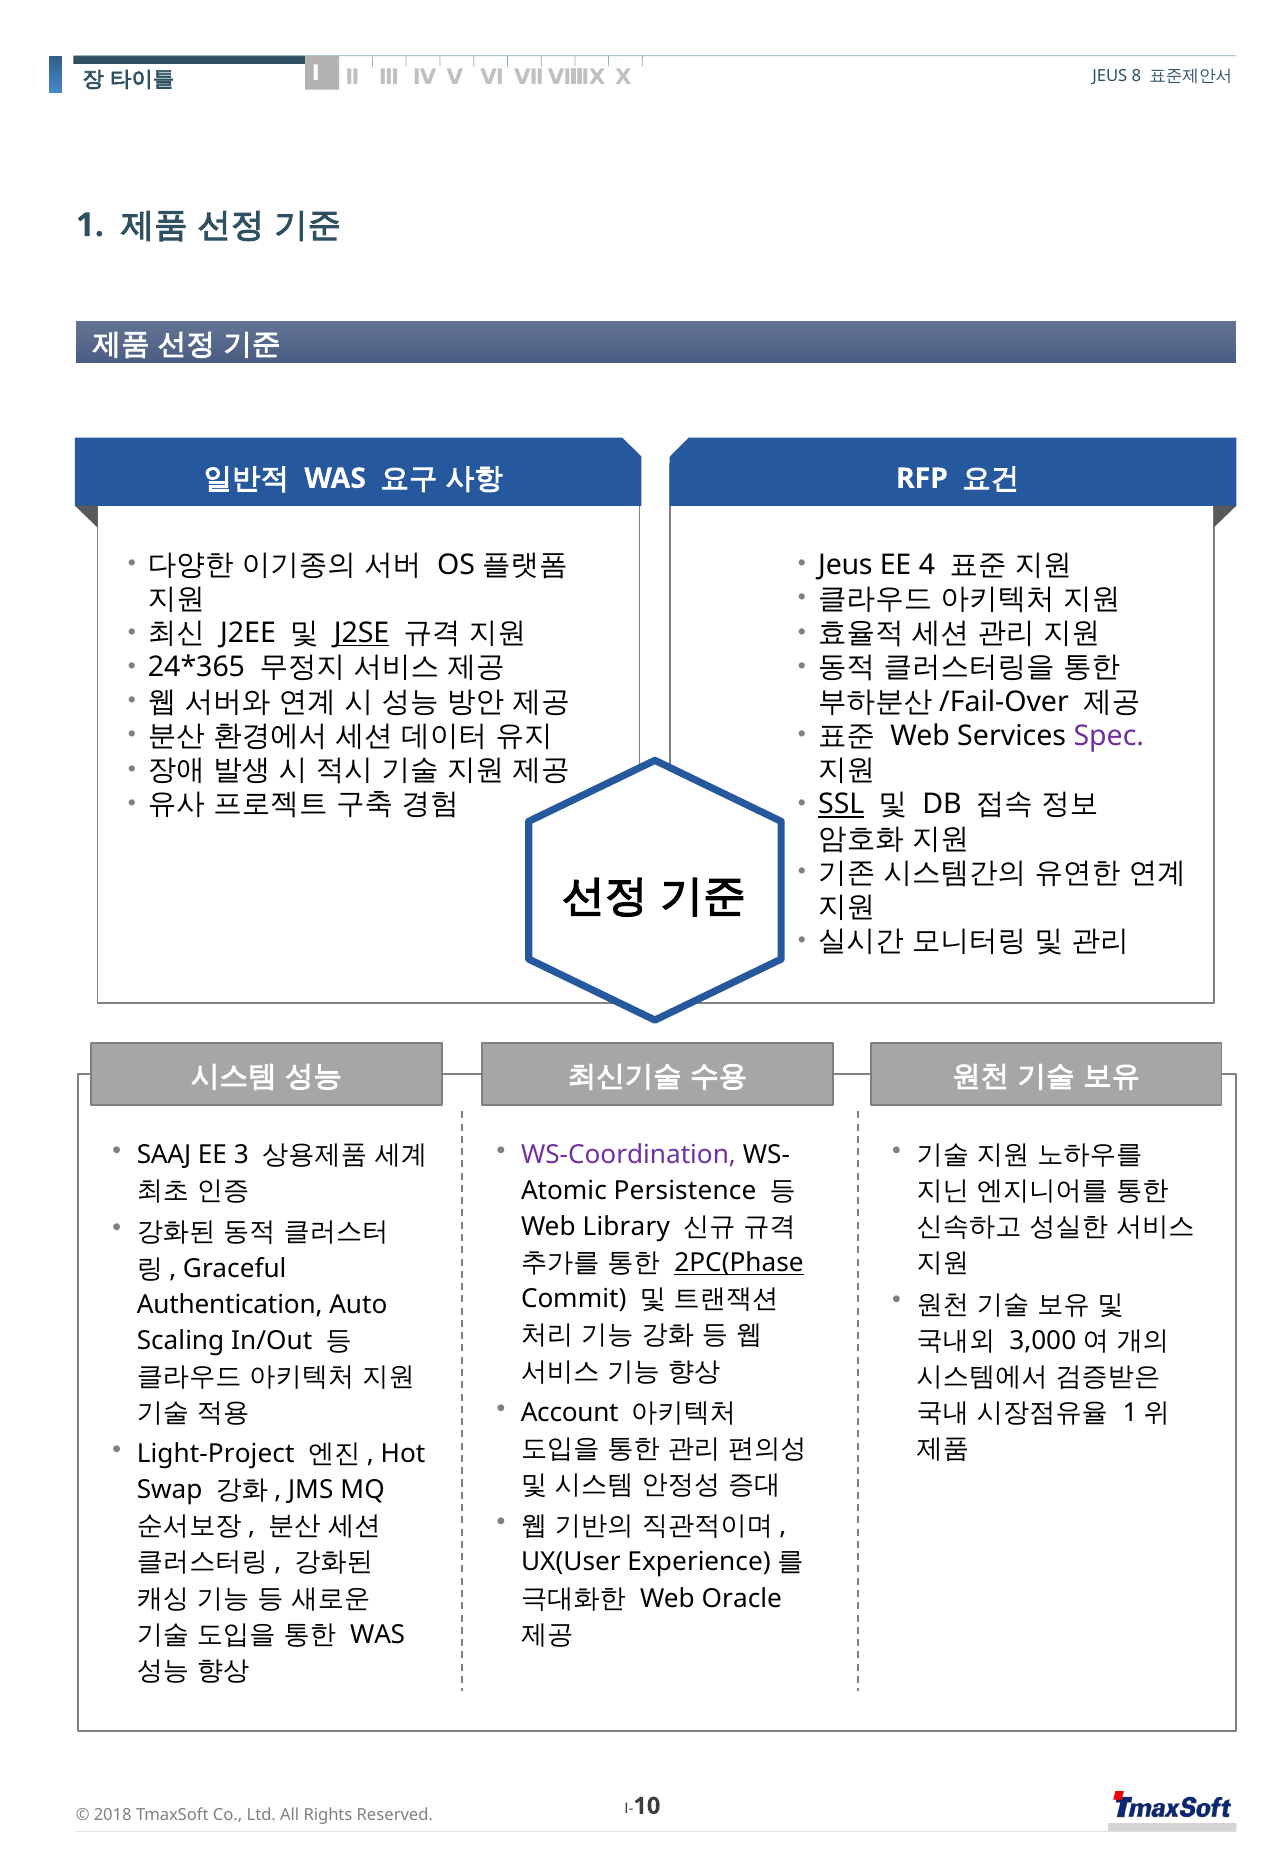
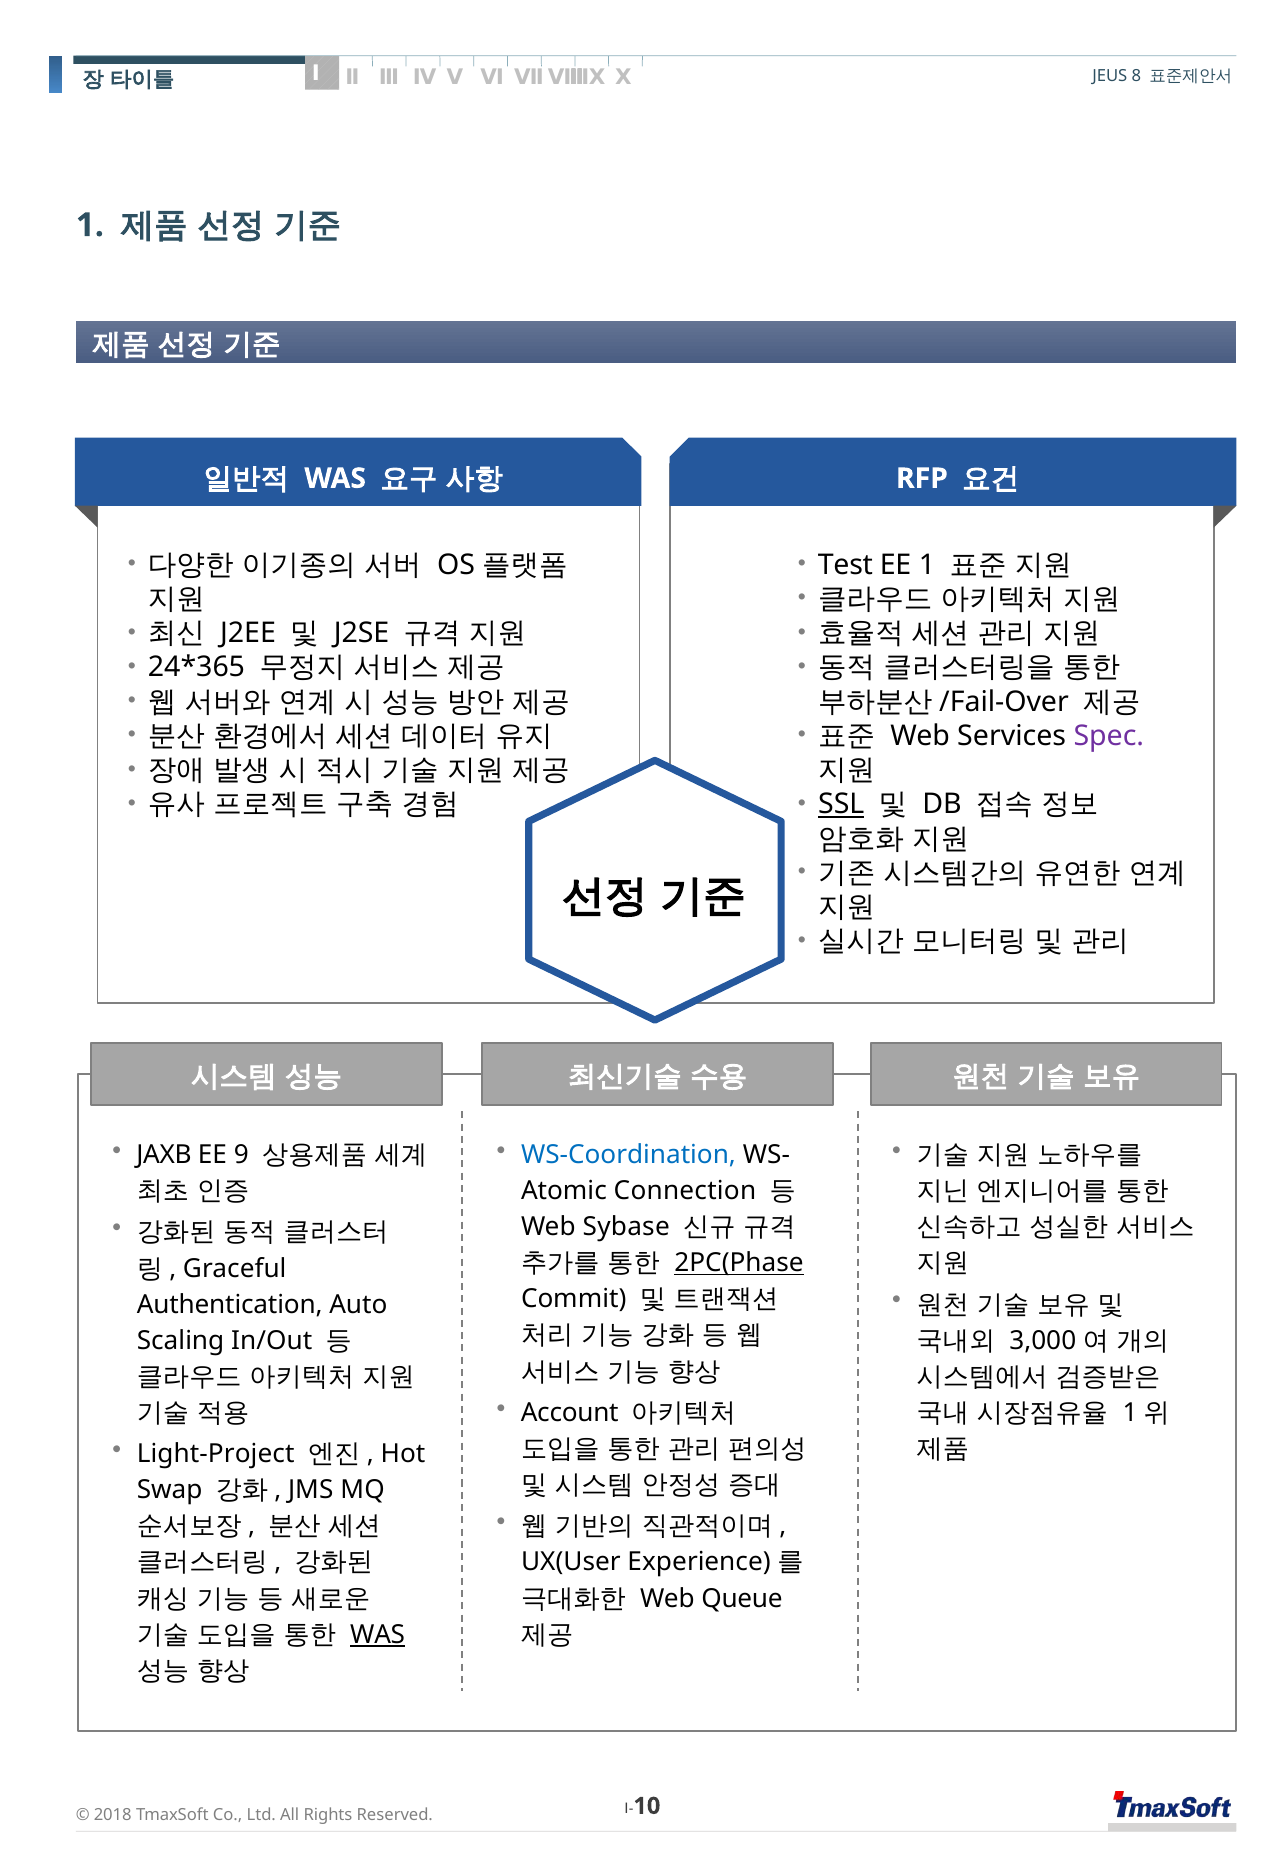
Jeus: Jeus -> Test (845, 565)
EE 4: 4 -> 1 (927, 565)
J2SE underline: present -> none (362, 633)
SAAJ: SAAJ -> JAXB (164, 1155)
3: 3 -> 9 (241, 1155)
WS-Coordination colour: purple -> blue (628, 1155)
Persistence: Persistence -> Connection (685, 1191)
Library: Library -> Sybase (626, 1227)
Oracle: Oracle -> Queue (742, 1599)
WAS underline: none -> present (378, 1635)
